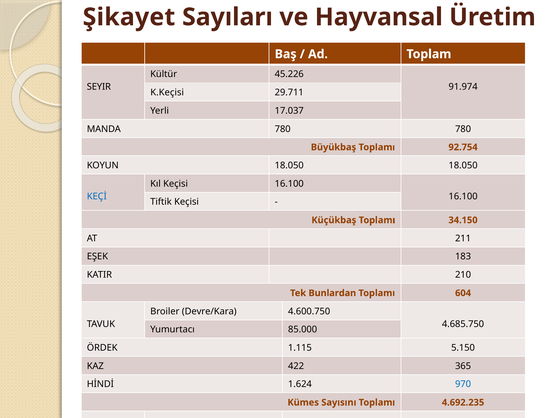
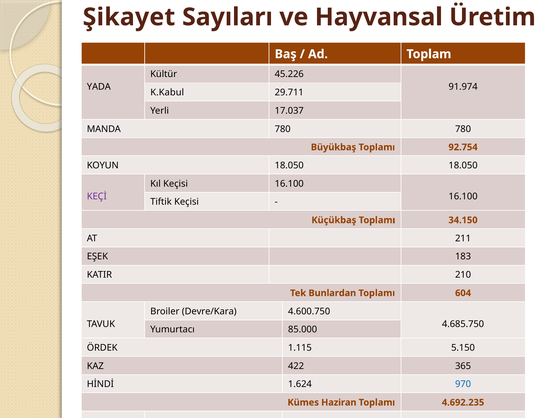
SEYIR: SEYIR -> YADA (99, 87)
K.Keçisi: K.Keçisi -> K.Kabul (167, 93)
KEÇİ colour: blue -> purple (97, 197)
Sayısını: Sayısını -> Haziran (339, 403)
